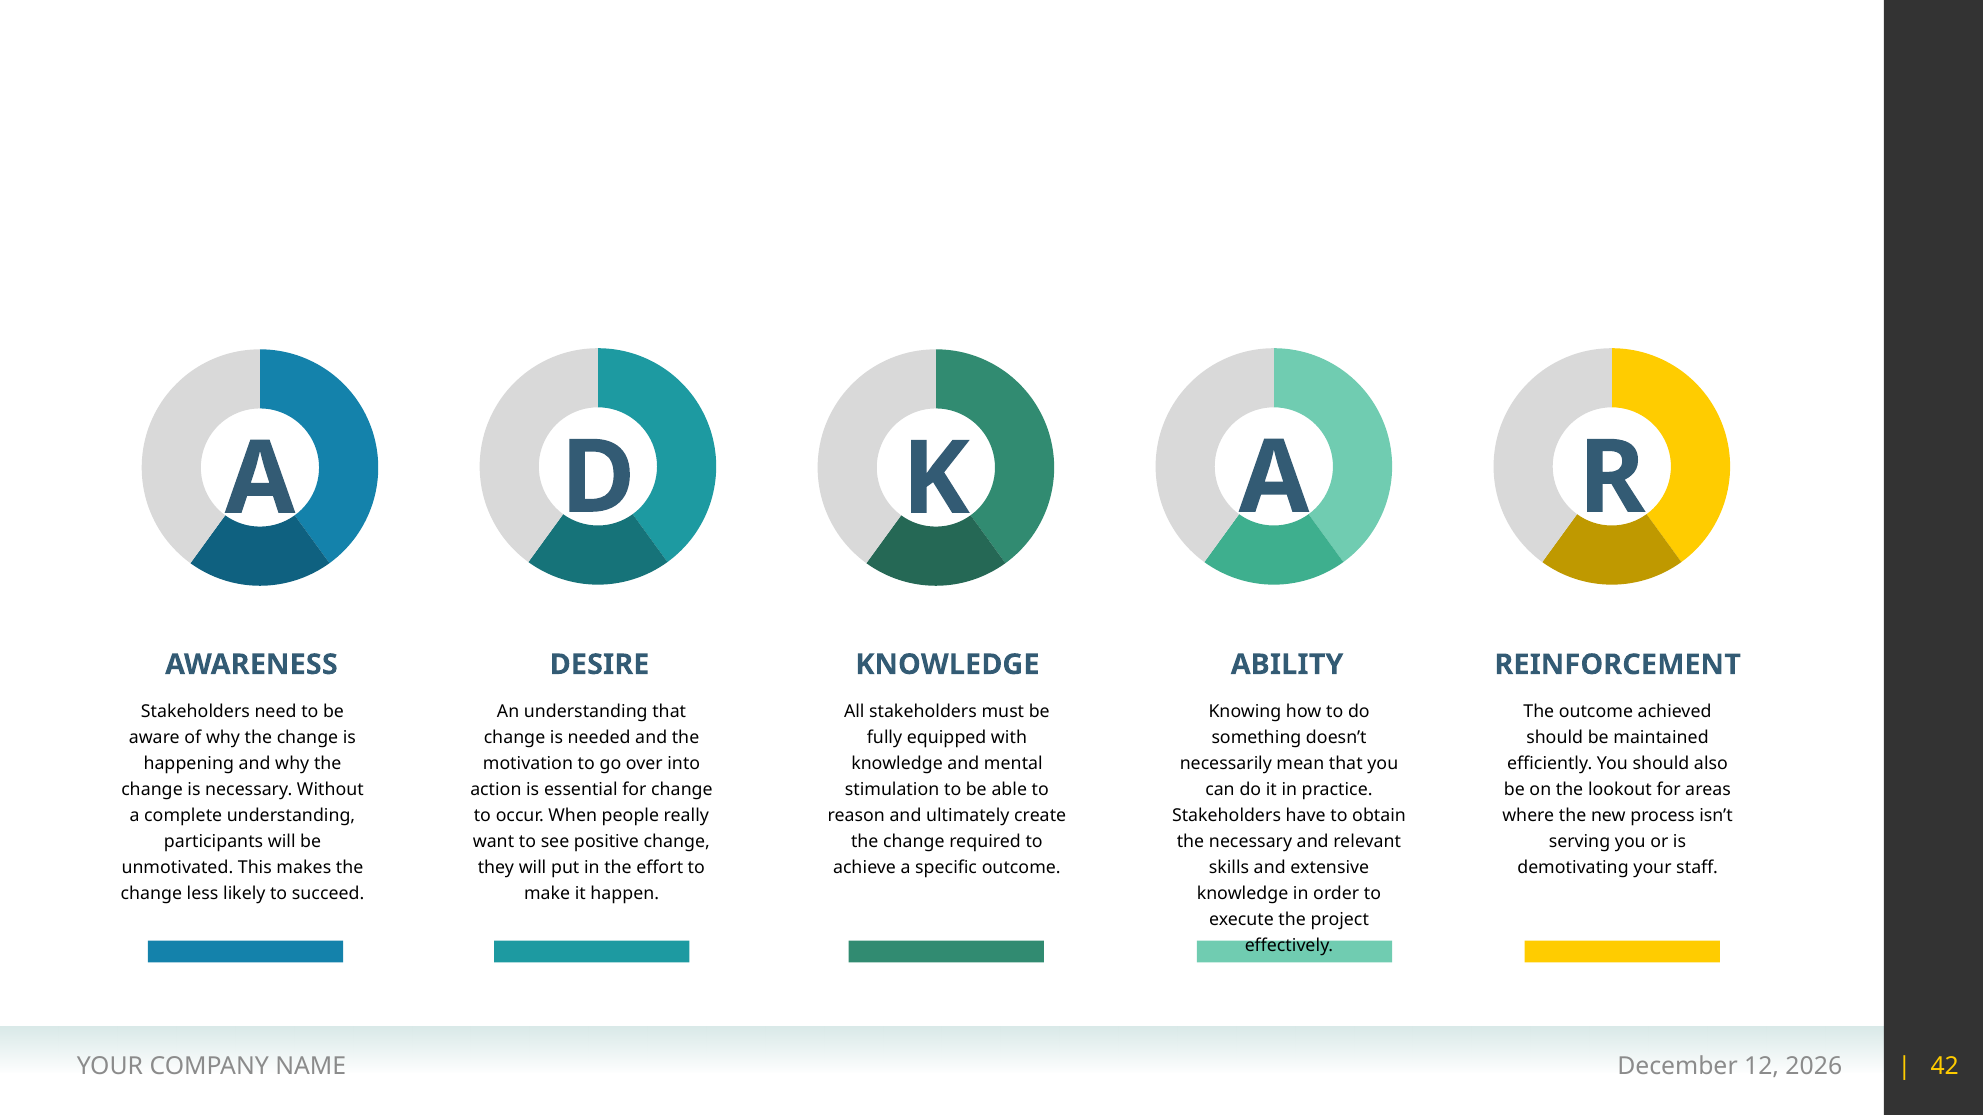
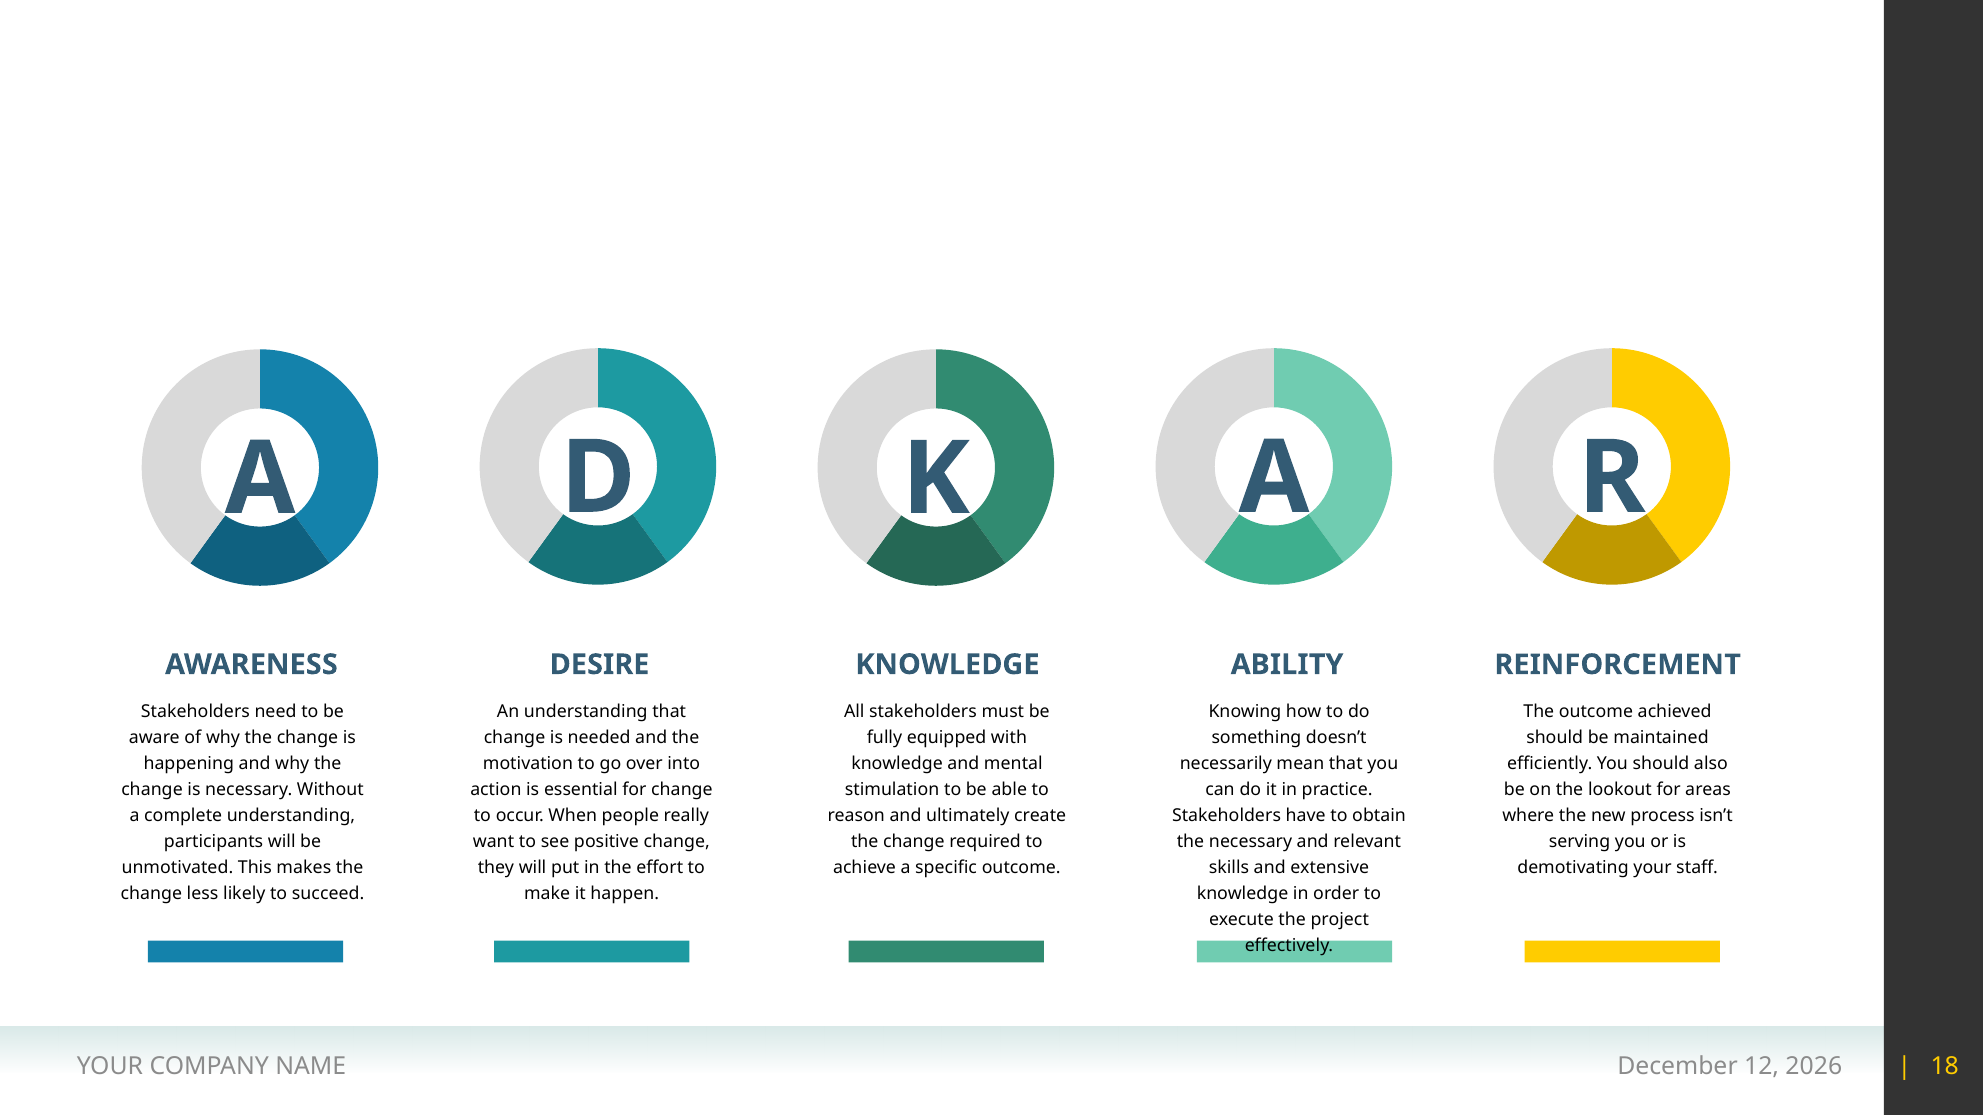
42: 42 -> 18 (1945, 1067)
